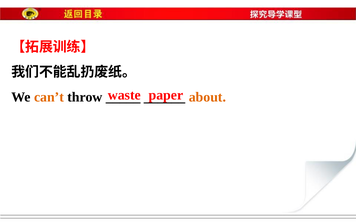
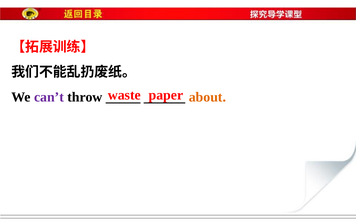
can’t colour: orange -> purple (49, 97)
